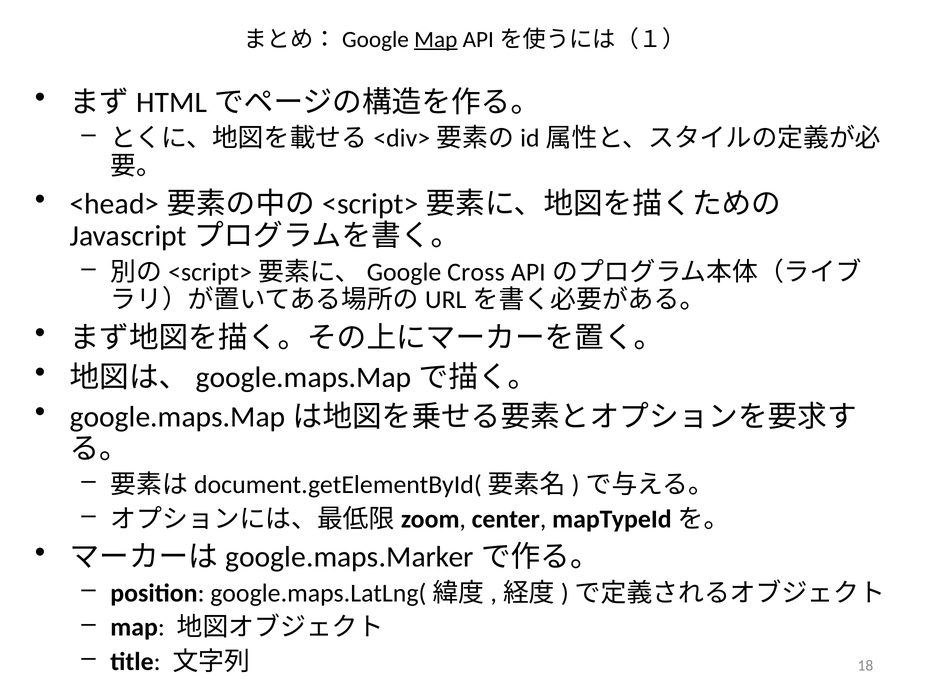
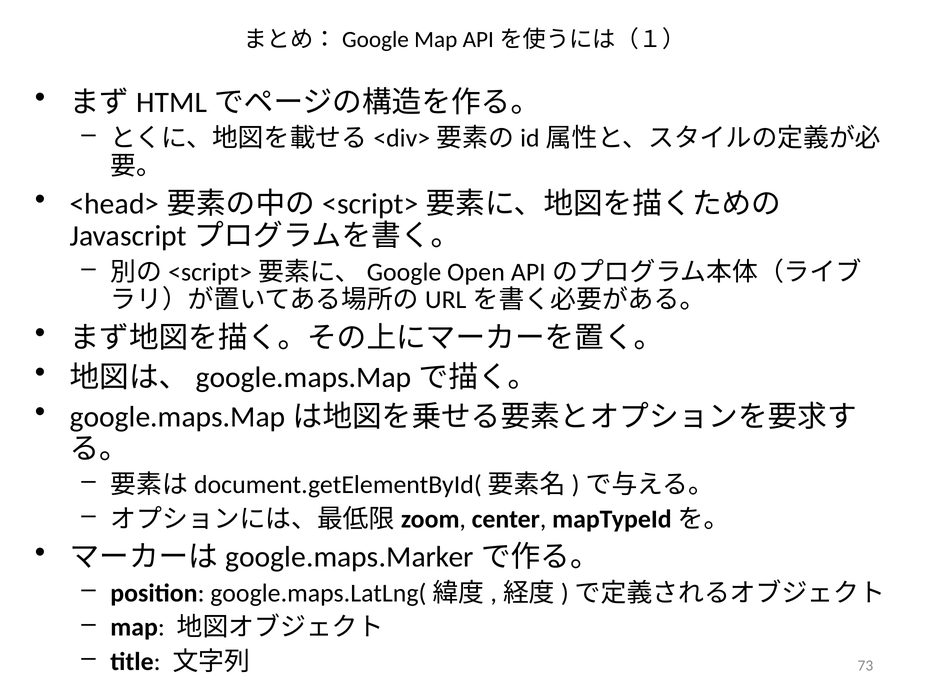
Map underline: present -> none (436, 39)
Cross: Cross -> Open (476, 272)
18: 18 -> 73 (865, 665)
